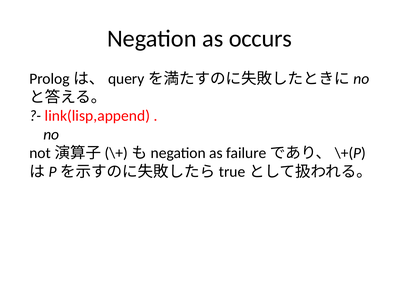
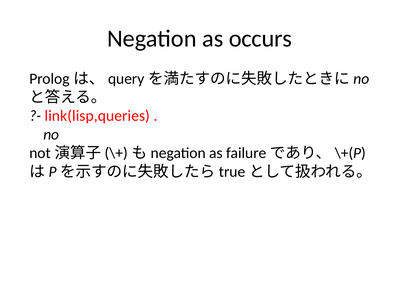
link(lisp,append: link(lisp,append -> link(lisp,queries (97, 116)
